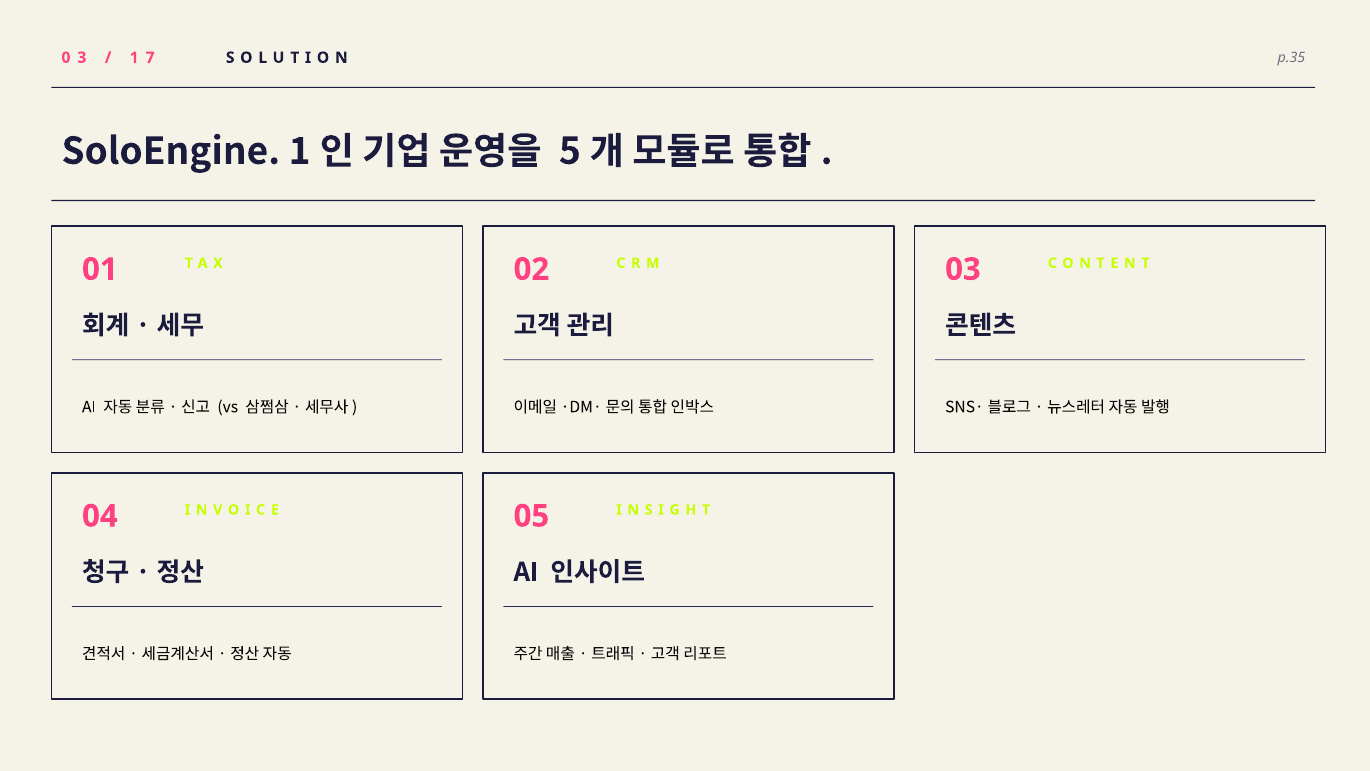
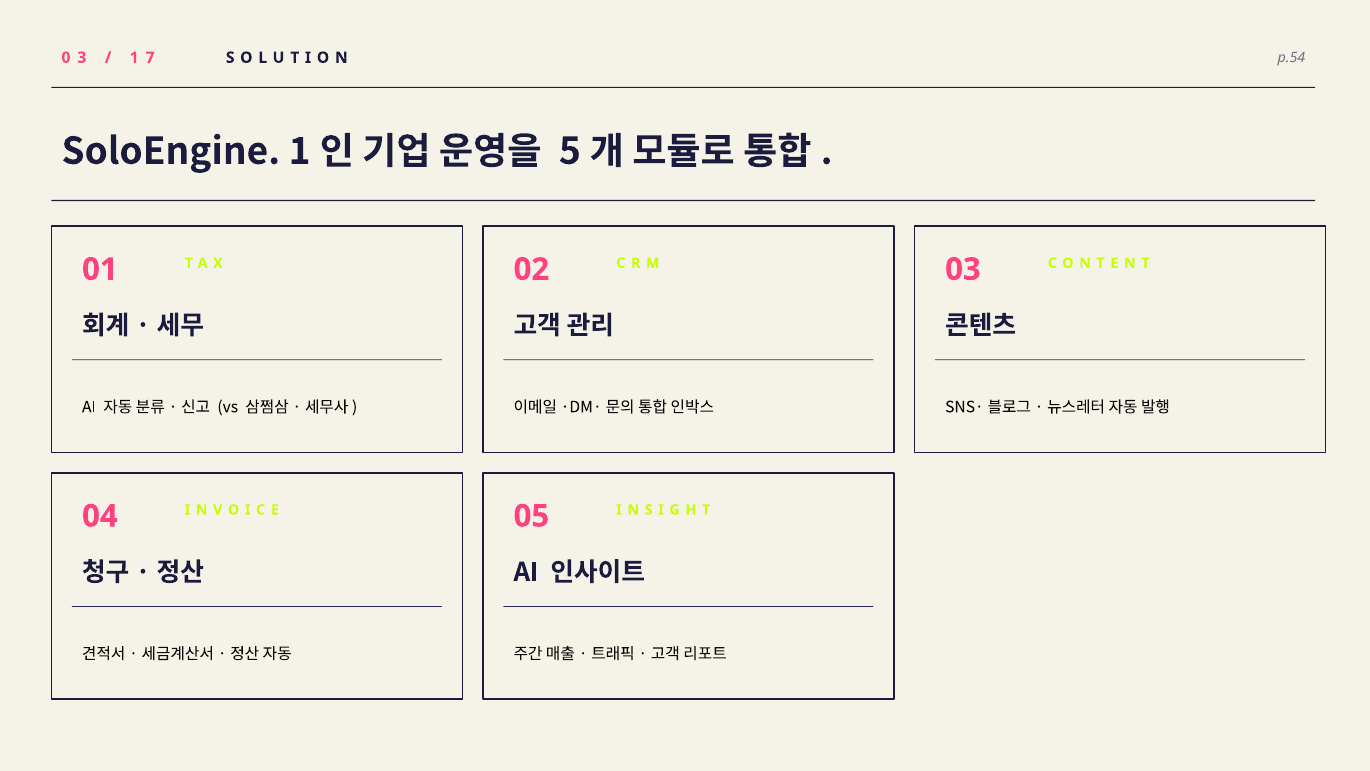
p.35: p.35 -> p.54 (1291, 57)
